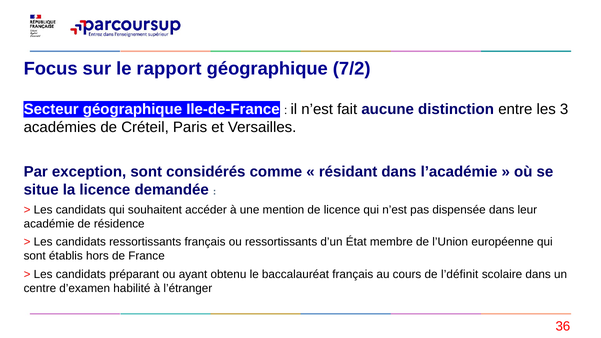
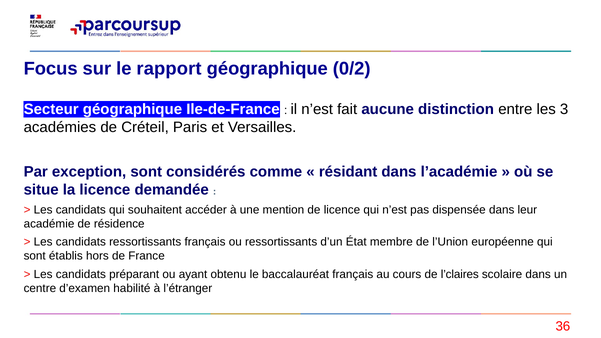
7/2: 7/2 -> 0/2 (352, 69)
l’définit: l’définit -> l’claires (460, 274)
